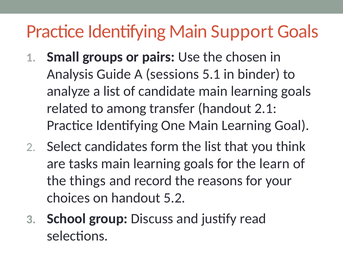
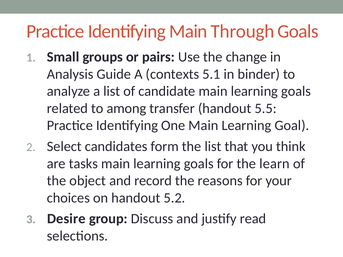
Support: Support -> Through (242, 31)
chosen: chosen -> change (246, 57)
sessions: sessions -> contexts (172, 74)
2.1: 2.1 -> 5.5 (266, 108)
things: things -> object (88, 181)
School: School -> Desire (66, 219)
